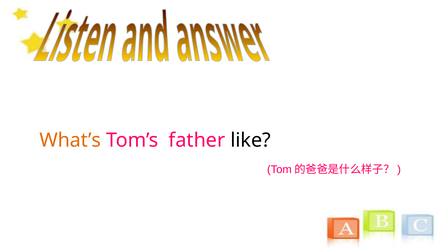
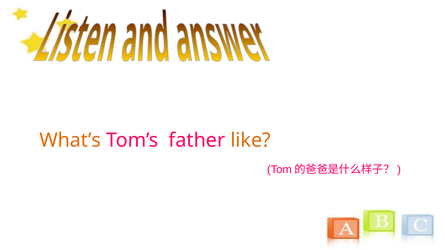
like colour: black -> orange (251, 141)
